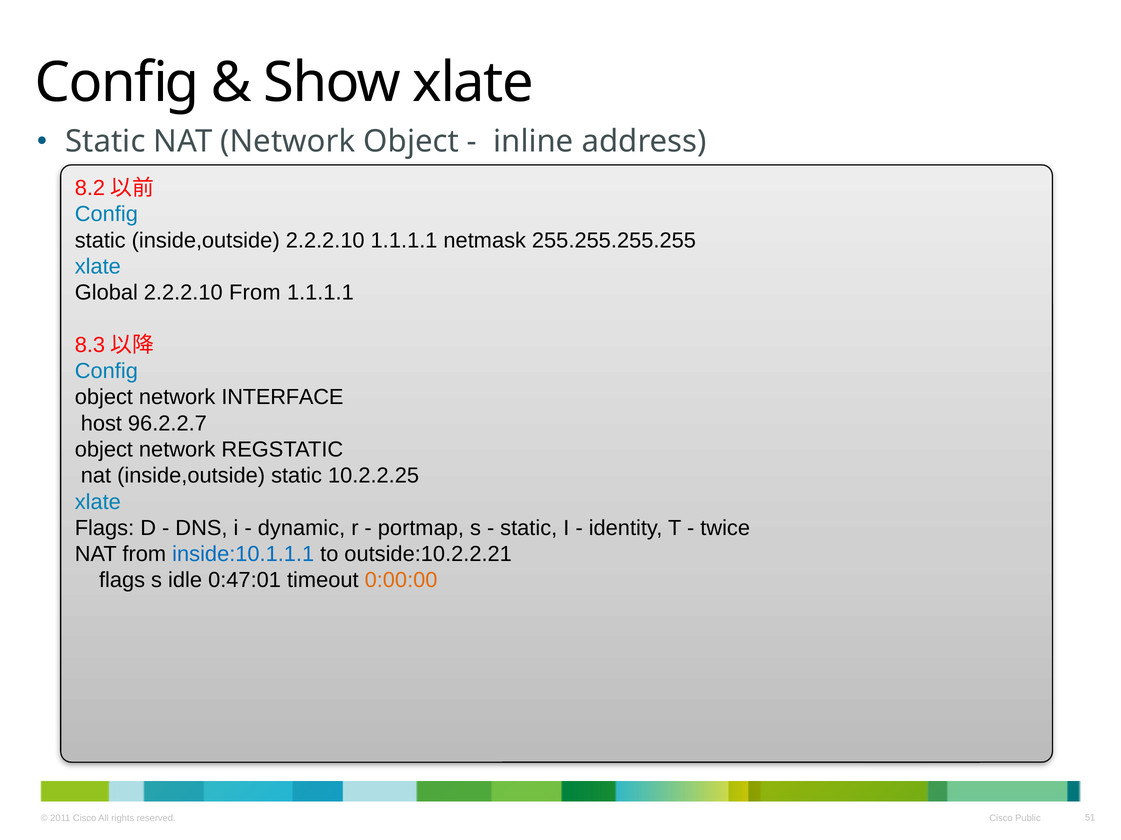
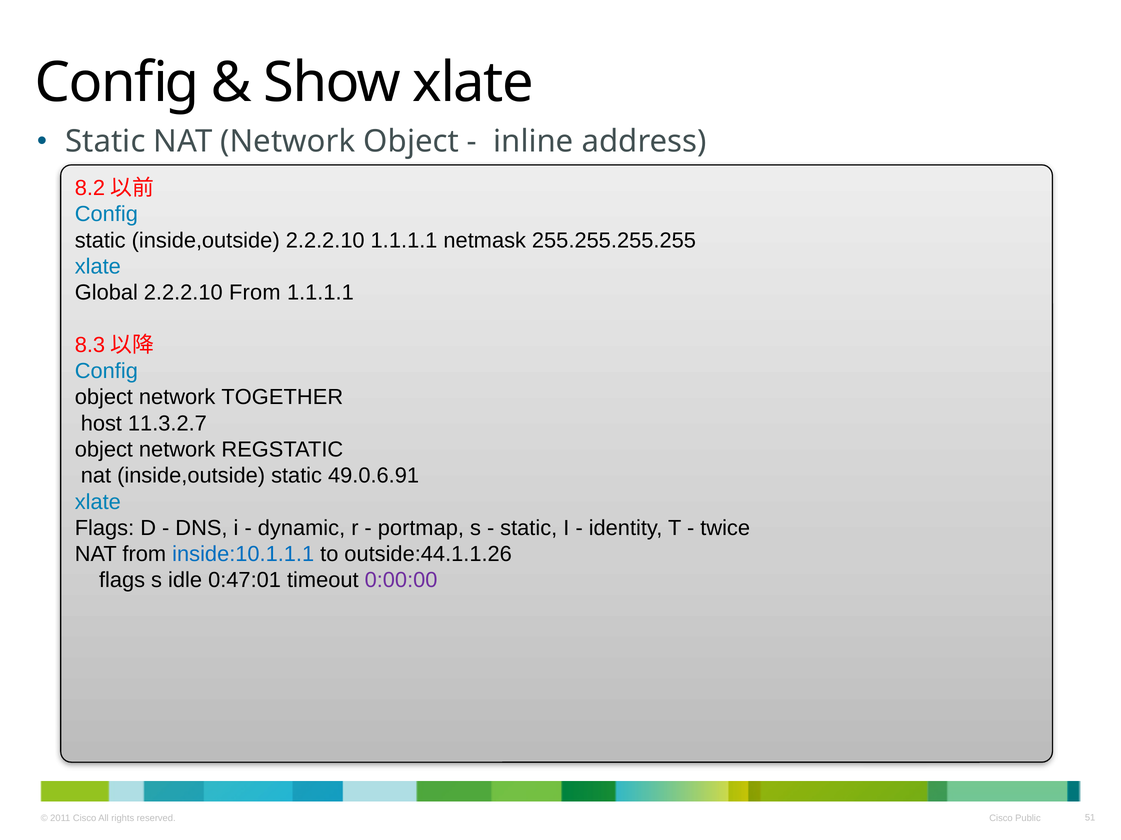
INTERFACE: INTERFACE -> TOGETHER (282, 398)
96.2.2.7: 96.2.2.7 -> 11.3.2.7 (167, 424)
10.2.2.25: 10.2.2.25 -> 49.0.6.91 (374, 476)
outside:10.2.2.21: outside:10.2.2.21 -> outside:44.1.1.26 (428, 555)
0:00:00 colour: orange -> purple (401, 581)
